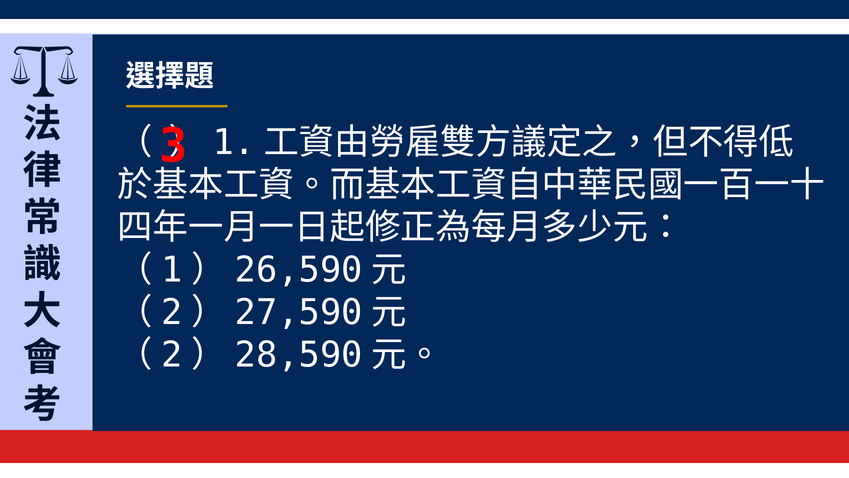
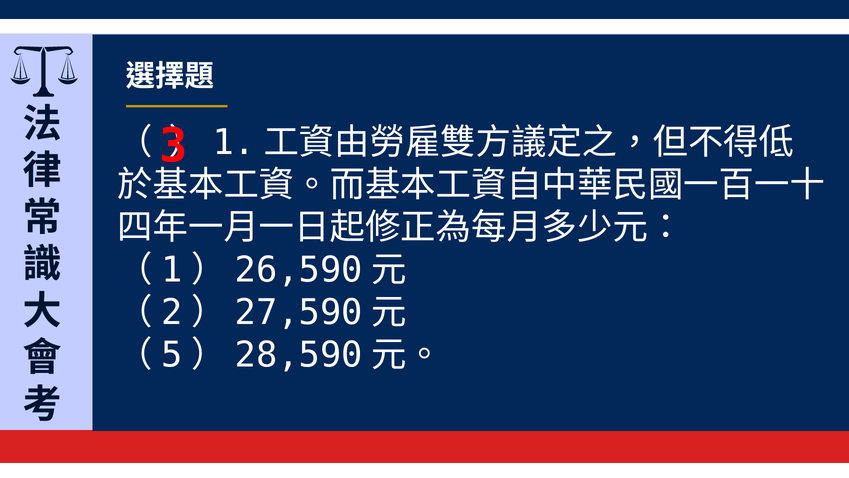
2: 2 -> 5 (172, 354)
